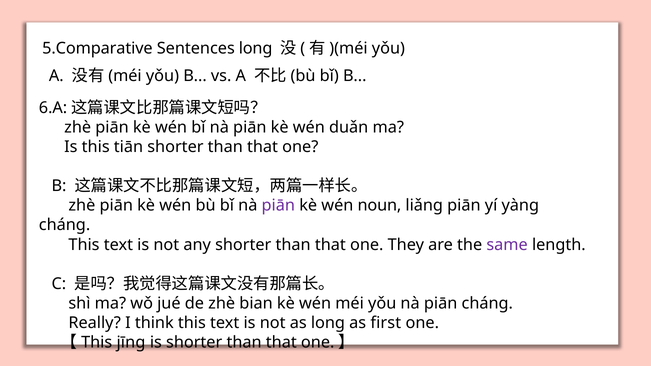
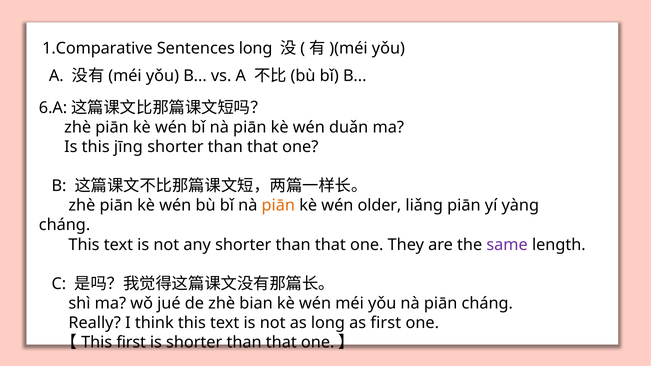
5.Comparative: 5.Comparative -> 1.Comparative (97, 48)
tiān: tiān -> jīng (128, 147)
piān colour: purple -> orange (278, 206)
noun: noun -> older (379, 206)
This jīng: jīng -> first (131, 342)
